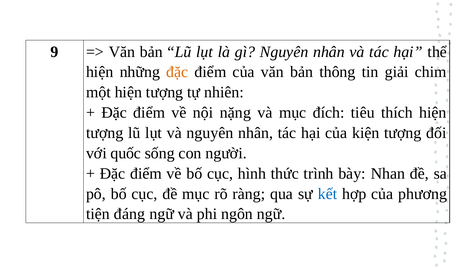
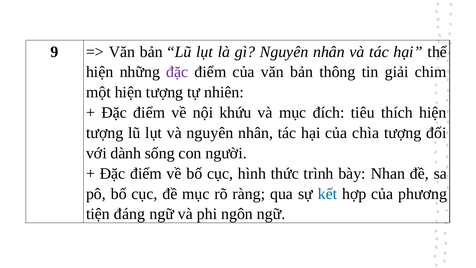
đặc colour: orange -> purple (177, 72)
nặng: nặng -> khứu (235, 113)
kiện: kiện -> chìa (366, 133)
quốc: quốc -> dành (126, 153)
